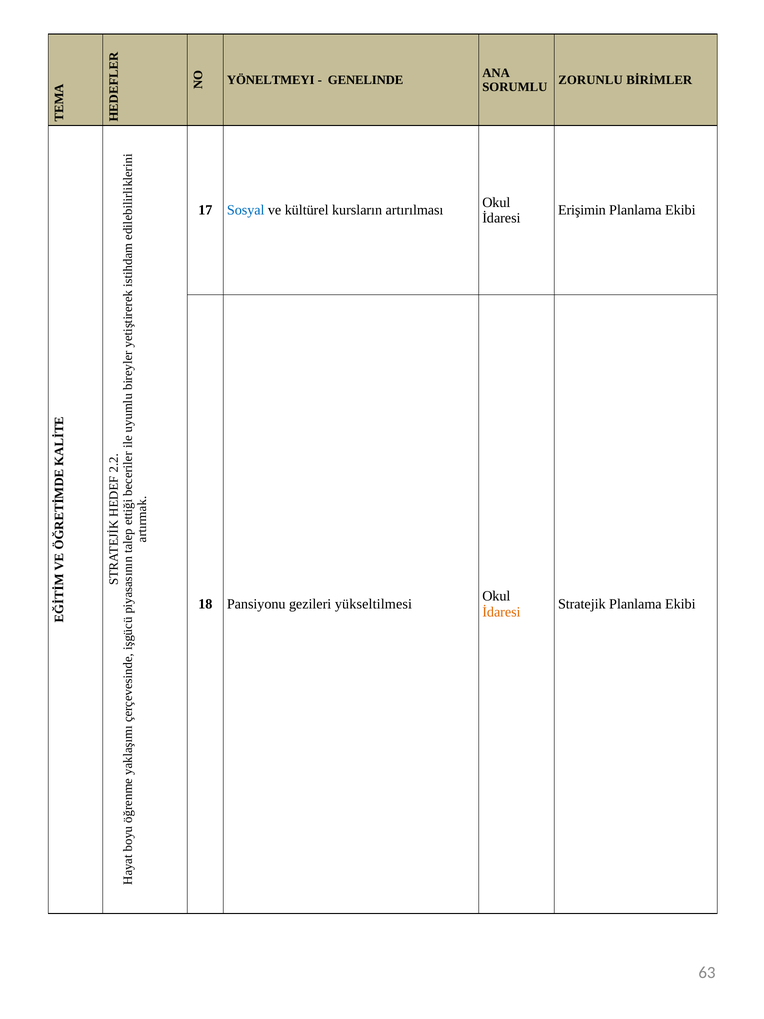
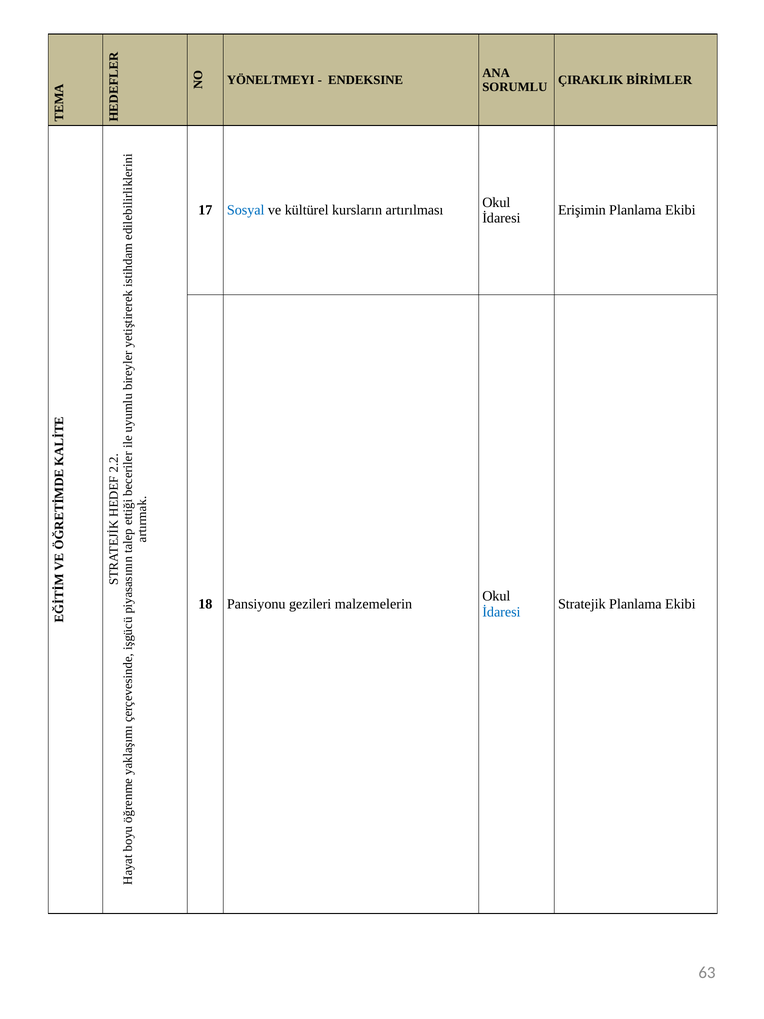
GENELINDE: GENELINDE -> ENDEKSINE (366, 80)
ZORUNLU: ZORUNLU -> ÇIRAKLIK (591, 80)
yükseltilmesi: yükseltilmesi -> malzemelerin (373, 604)
İdaresi colour: orange -> blue (501, 612)
